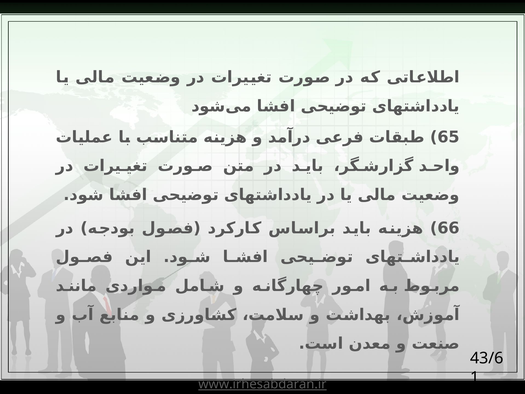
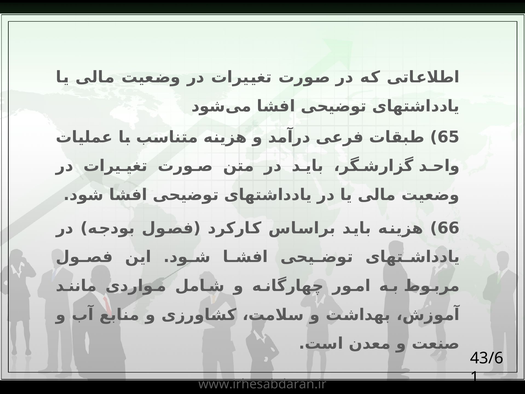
www.irhesabdaran.ir underline: present -> none (262, 384)
